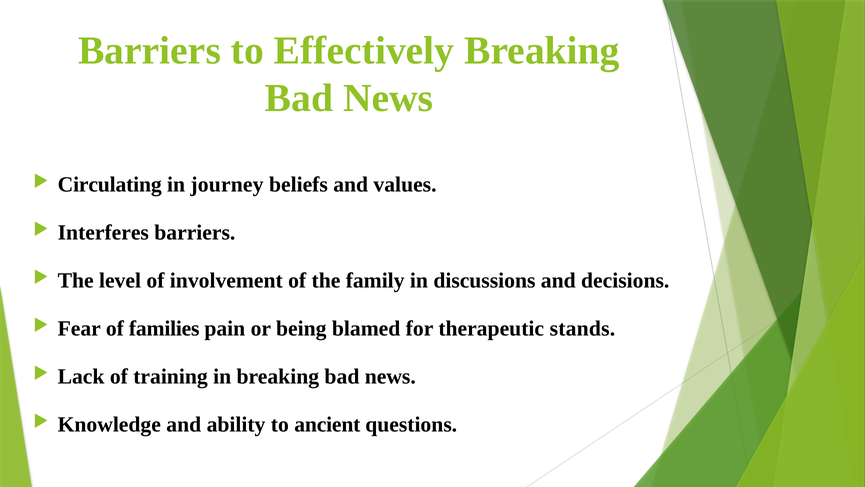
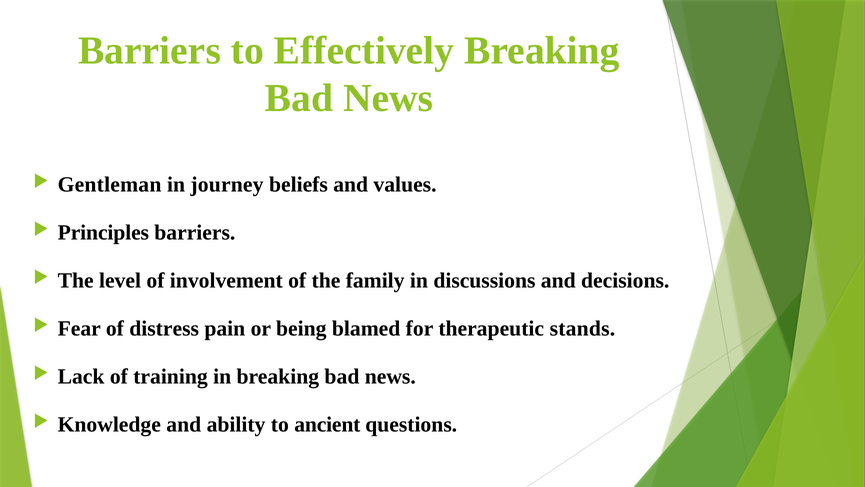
Circulating: Circulating -> Gentleman (110, 185)
Interferes: Interferes -> Principles (103, 233)
families: families -> distress (164, 328)
